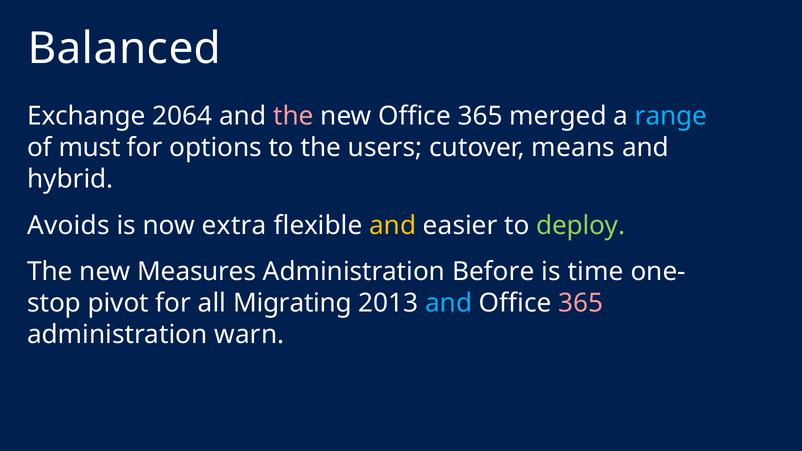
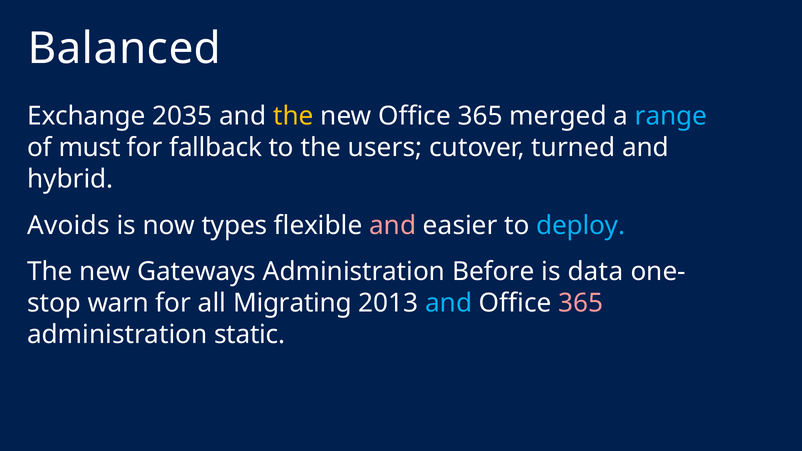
2064: 2064 -> 2035 (182, 116)
the colour: pink -> yellow (293, 116)
options: options -> fallback (216, 148)
means: means -> turned (573, 148)
extra: extra -> types (235, 225)
and colour: yellow -> pink (393, 225)
deploy colour: light green -> light blue (581, 225)
Measures: Measures -> Gateways (197, 272)
time: time -> data (595, 272)
pivot: pivot -> warn (118, 303)
warn: warn -> static (250, 335)
